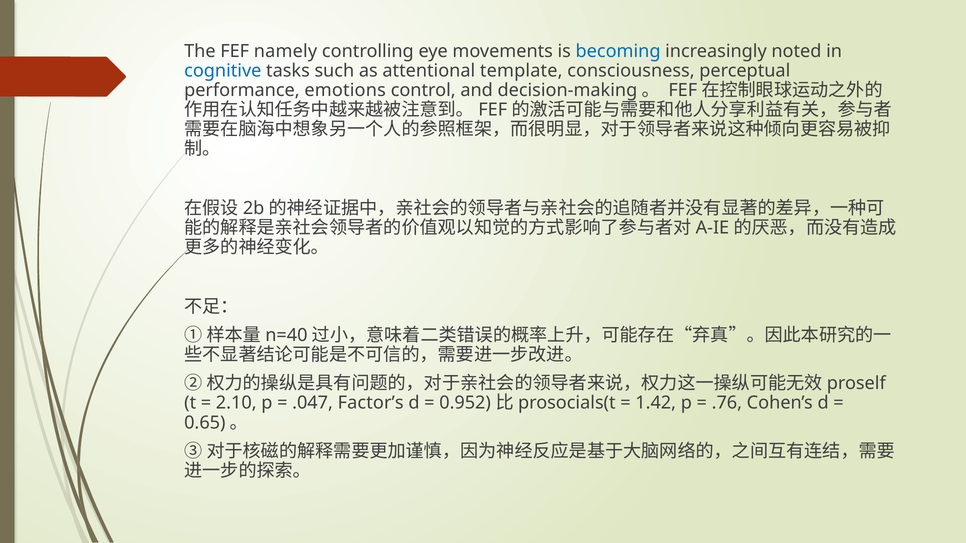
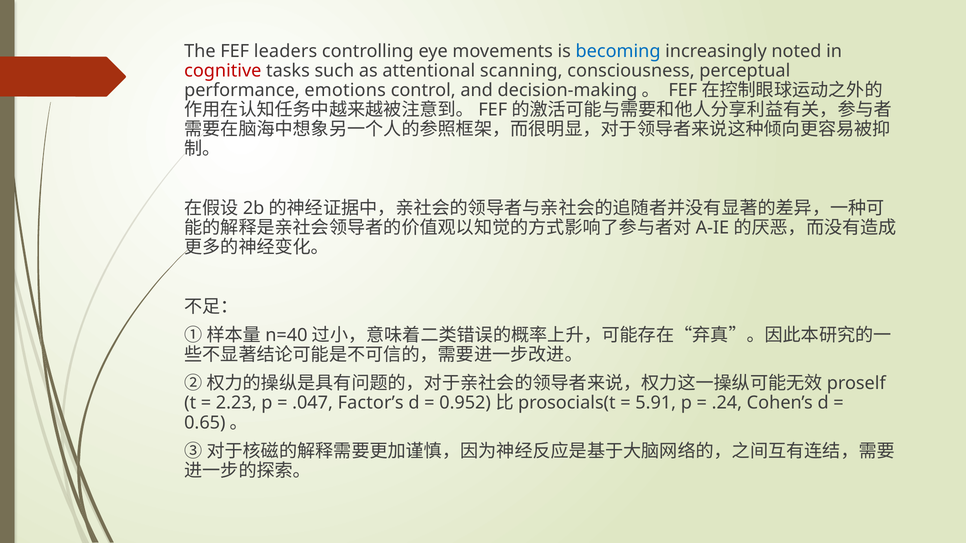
namely: namely -> leaders (286, 51)
cognitive colour: blue -> red (223, 71)
template: template -> scanning (521, 71)
2.10: 2.10 -> 2.23 (236, 403)
1.42: 1.42 -> 5.91 (656, 403)
.76: .76 -> .24 (727, 403)
